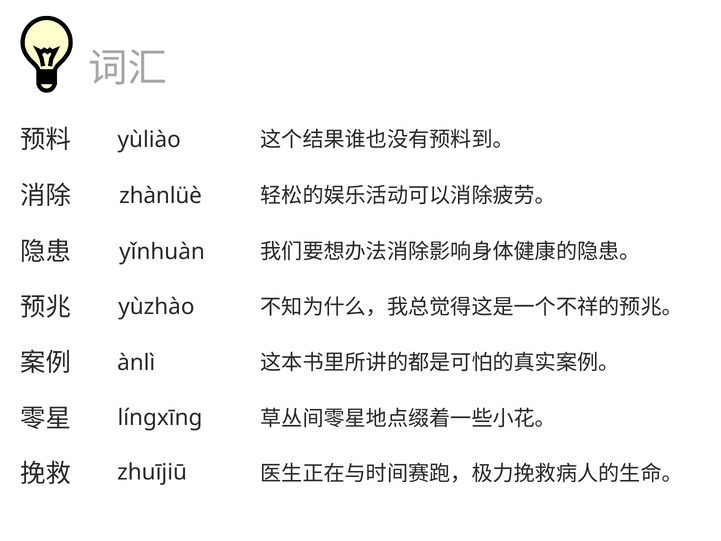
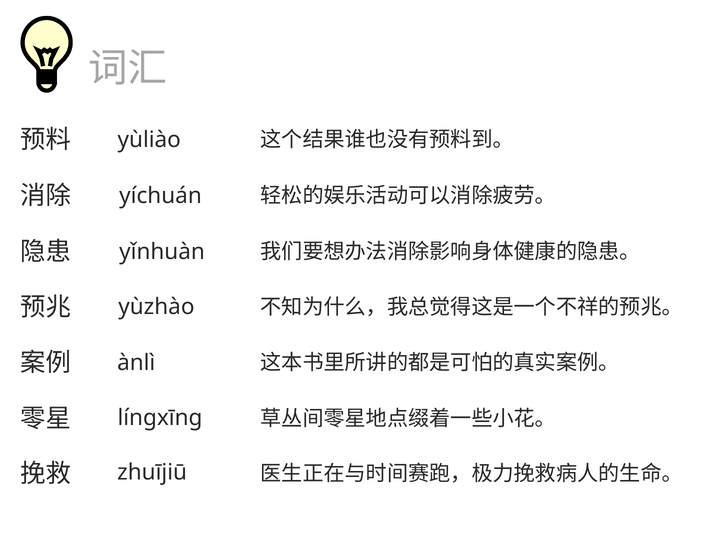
zhànlüè: zhànlüè -> yíchuán (160, 196)
